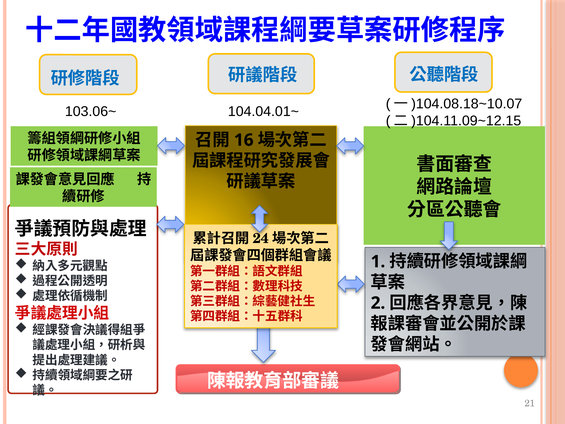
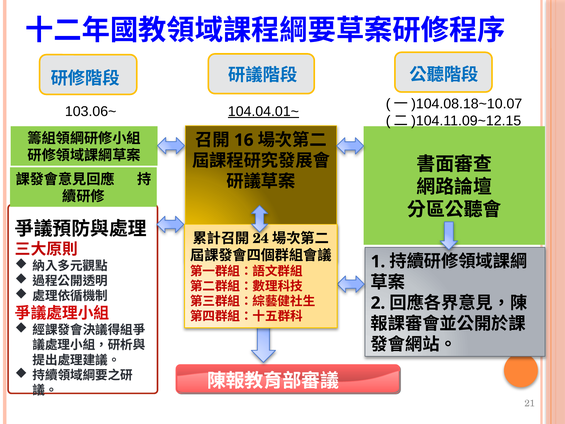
104.04.01~ underline: none -> present (263, 111)
